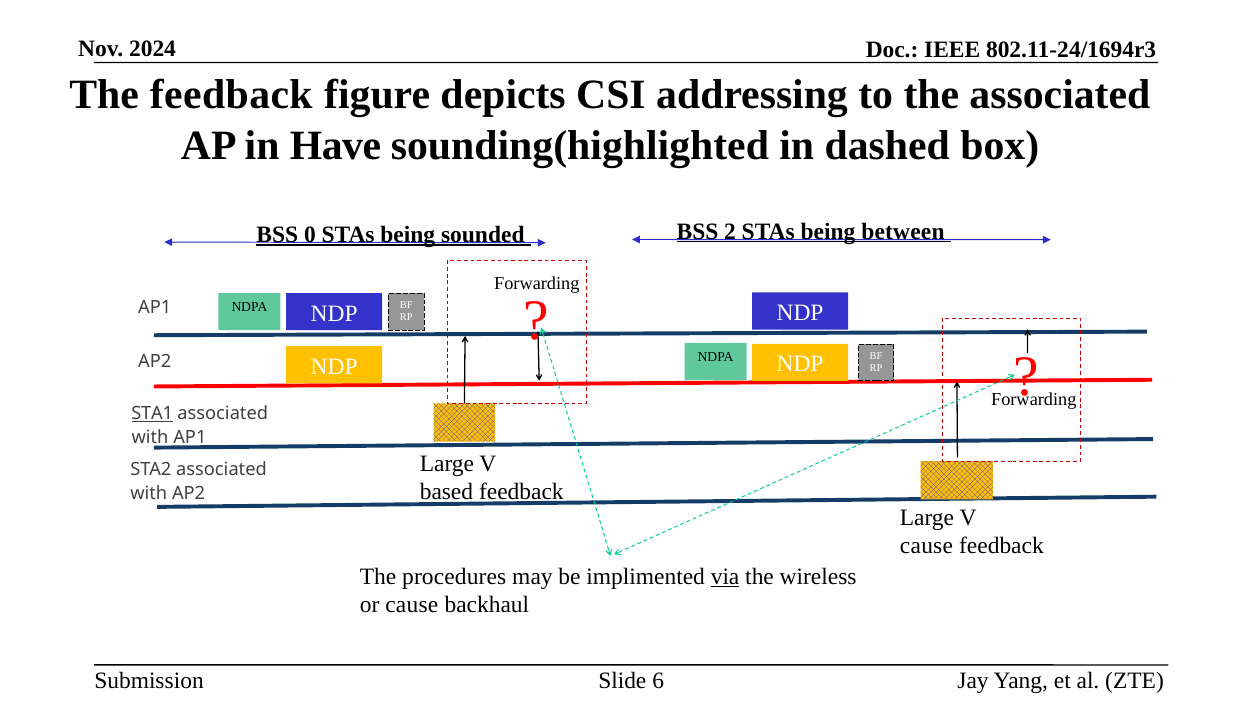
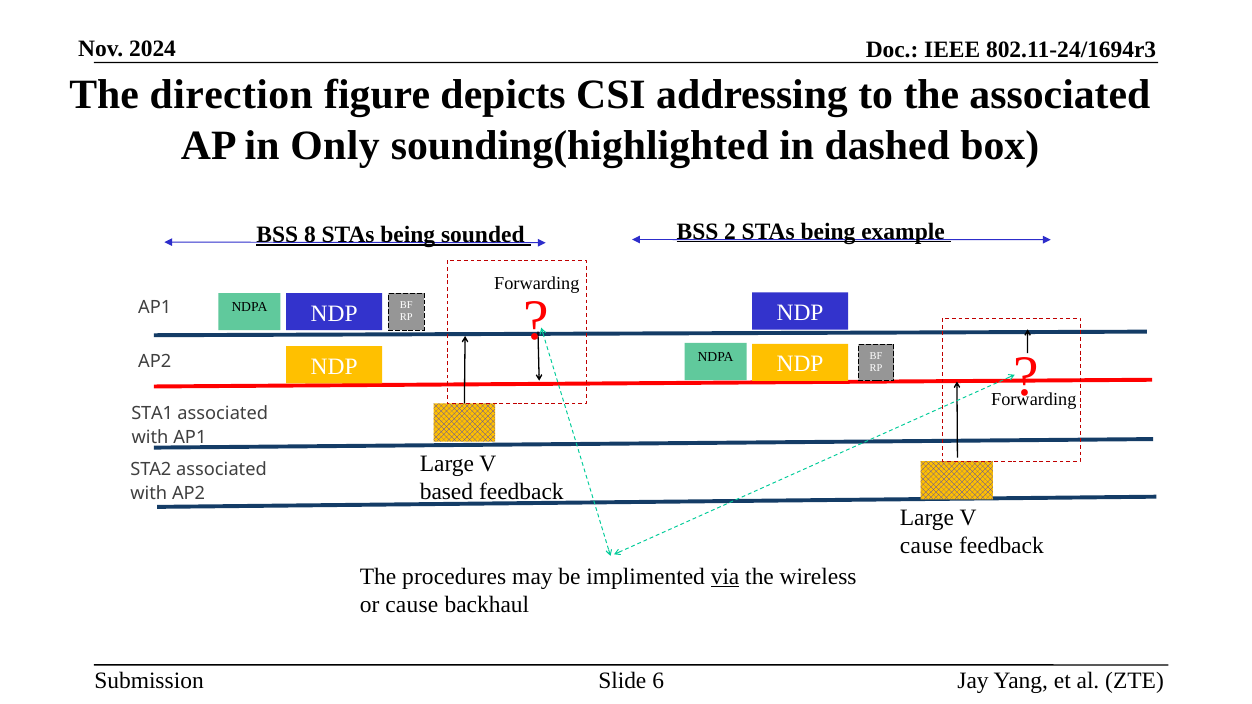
The feedback: feedback -> direction (231, 95)
Have: Have -> Only (335, 145)
0: 0 -> 8 (310, 235)
between: between -> example (903, 231)
STA1 underline: present -> none (152, 414)
